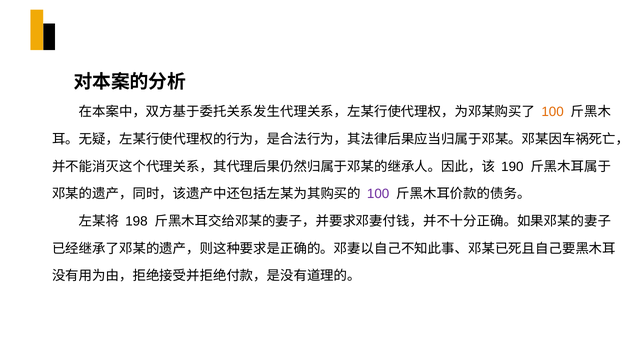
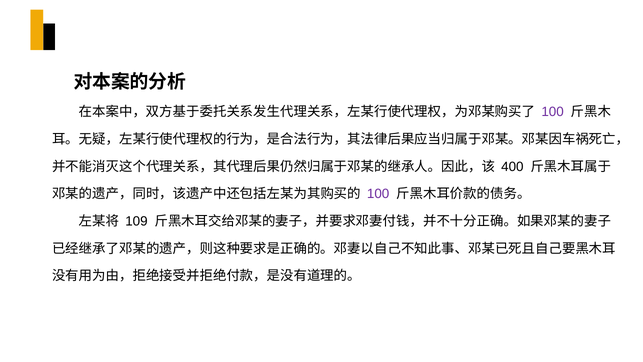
100 colour: orange -> purple (553, 112)
190: 190 -> 400 (512, 167)
198: 198 -> 109 (136, 221)
